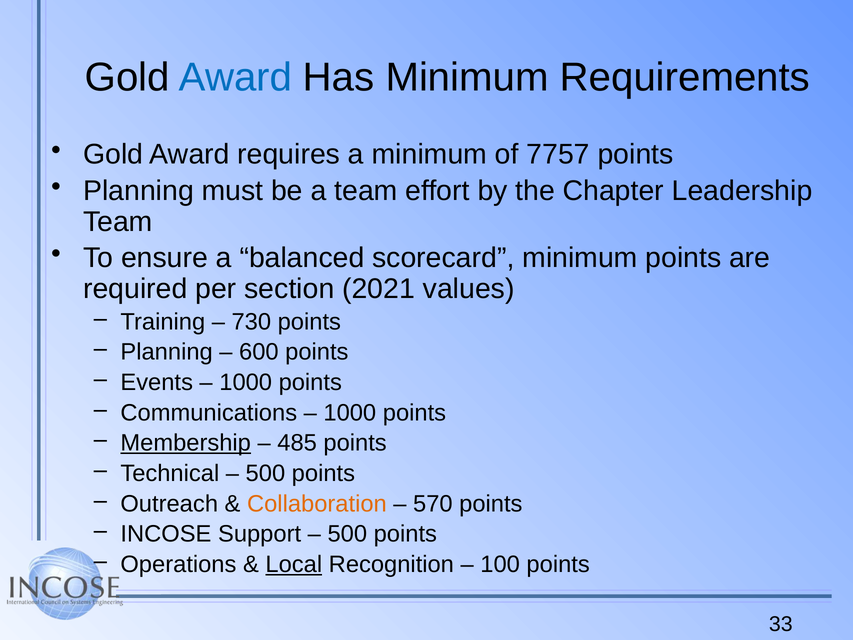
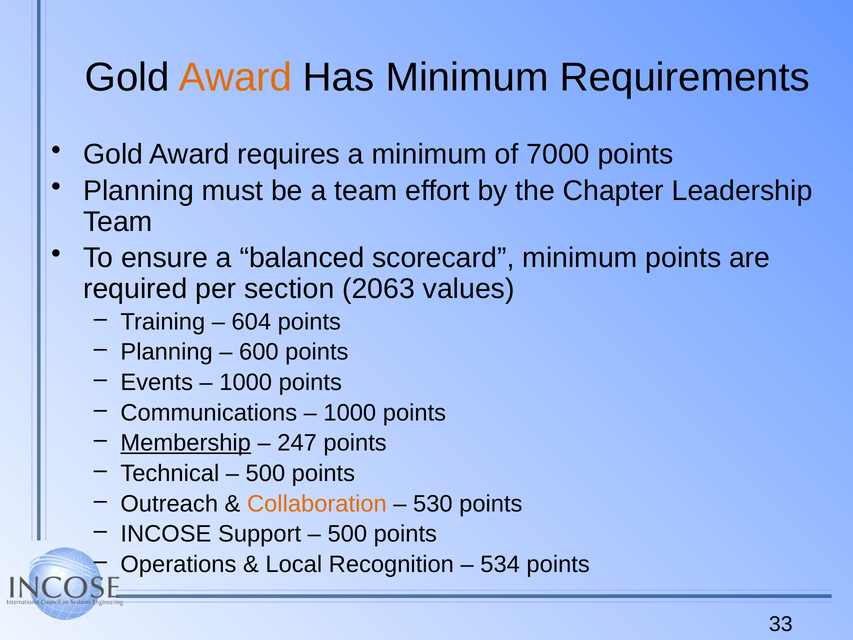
Award colour: blue -> orange (235, 77)
7757: 7757 -> 7000 (558, 155)
2021: 2021 -> 2063 (379, 289)
730: 730 -> 604 (251, 322)
485: 485 -> 247 (297, 443)
570: 570 -> 530 (433, 504)
Local underline: present -> none (294, 564)
100: 100 -> 534 (500, 564)
